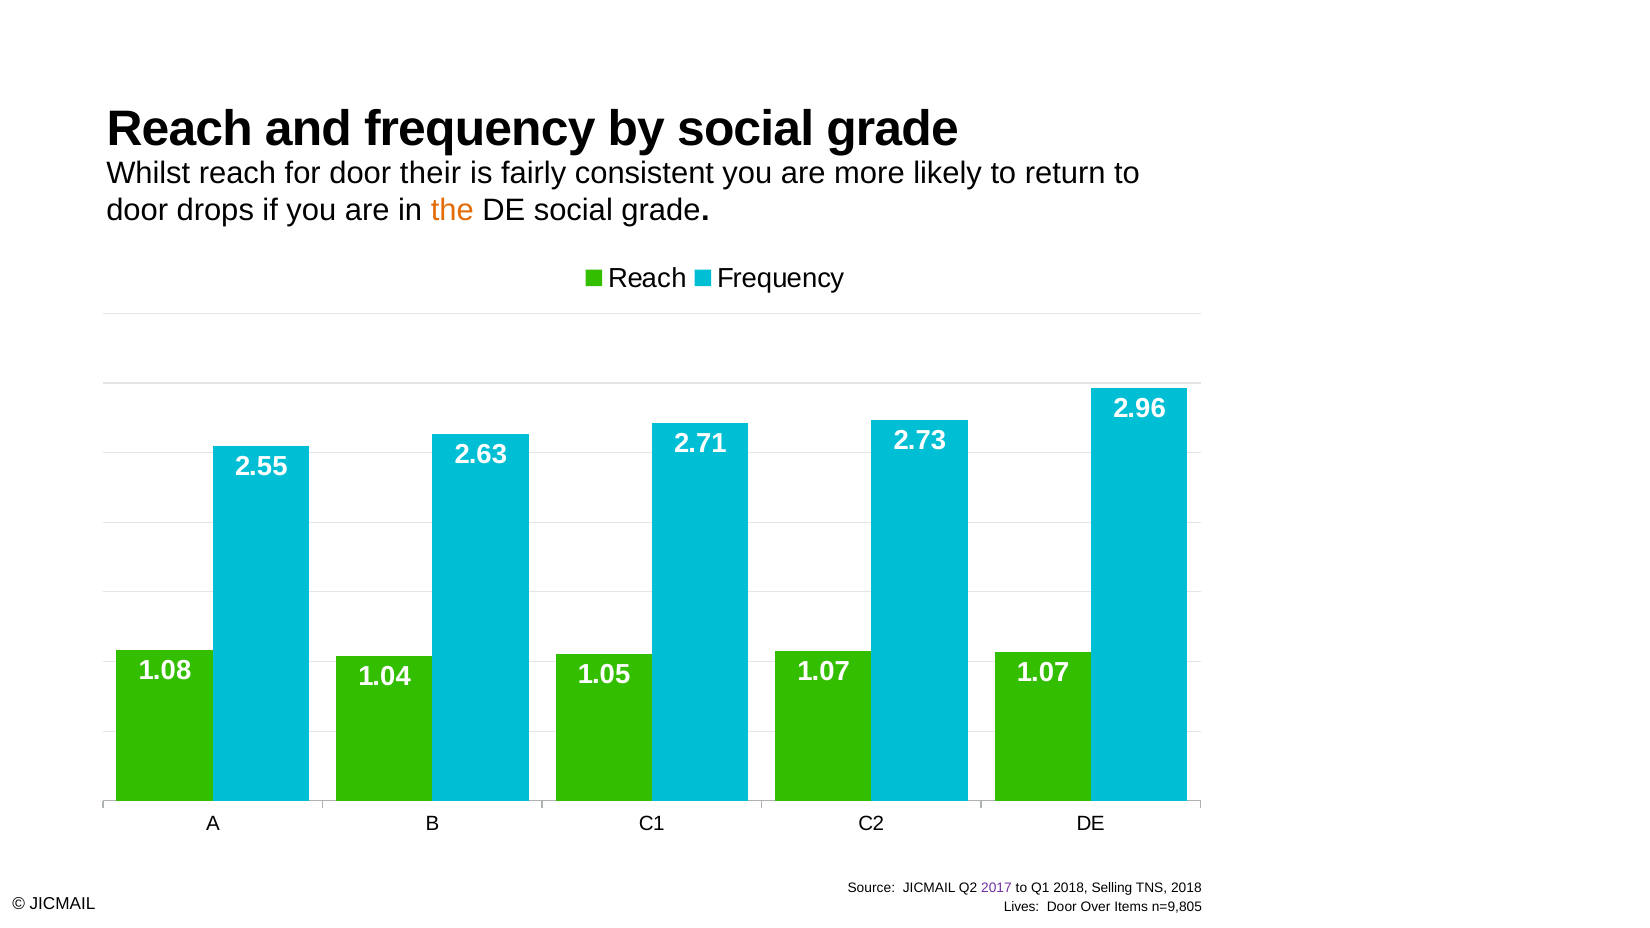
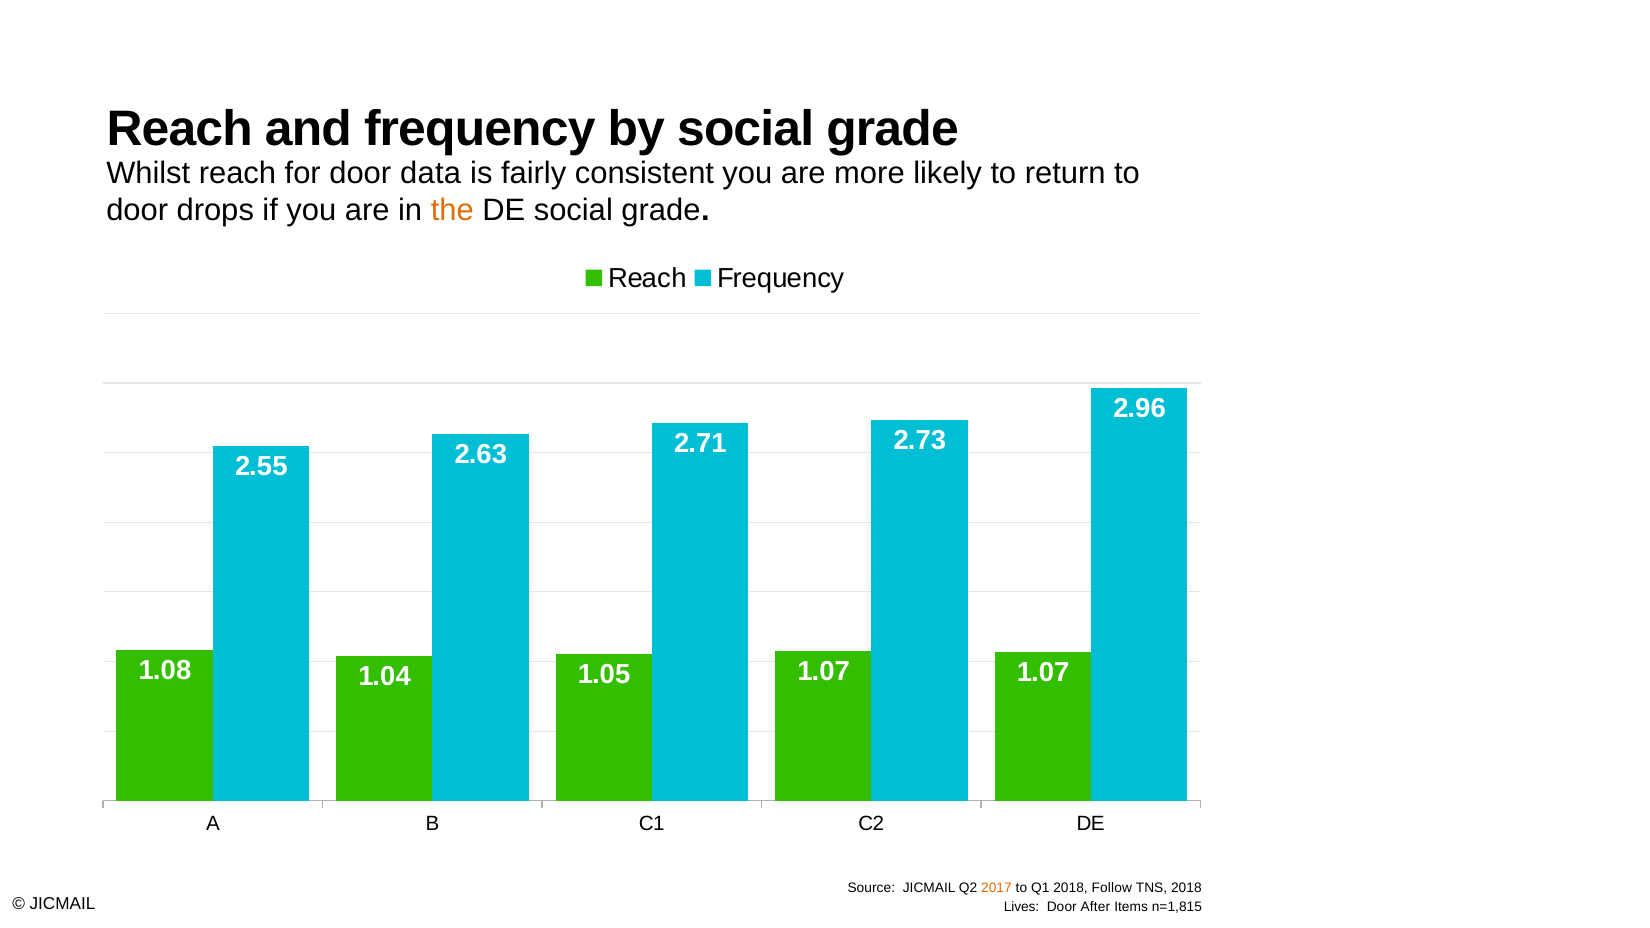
their: their -> data (431, 173)
2017 colour: purple -> orange (996, 888)
Selling: Selling -> Follow (1112, 888)
Over: Over -> After (1095, 908)
n=9,805: n=9,805 -> n=1,815 (1177, 908)
